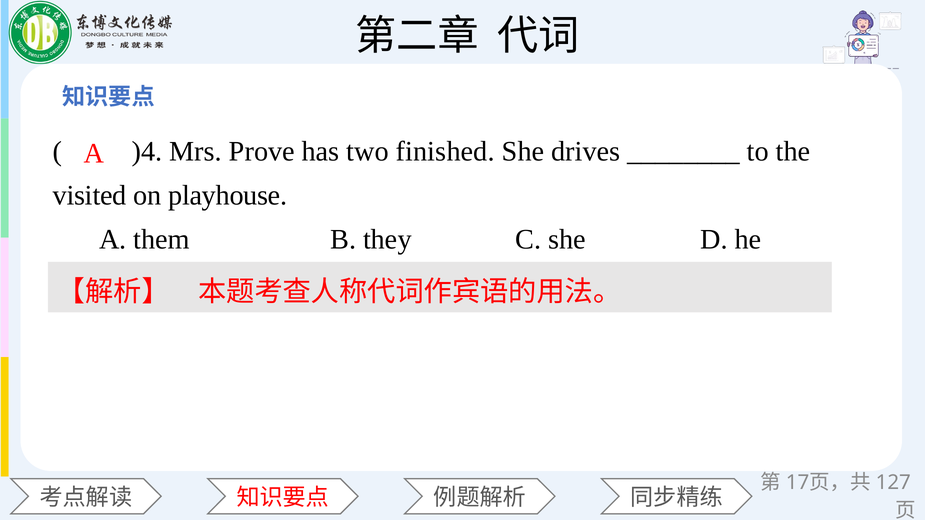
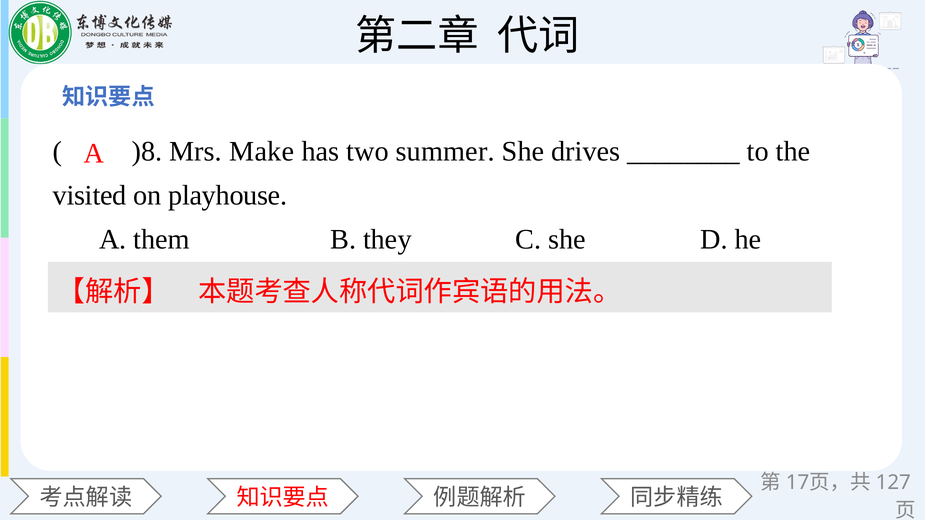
)4: )4 -> )8 (147, 152)
Prove: Prove -> Make (262, 152)
finished: finished -> summer (445, 152)
